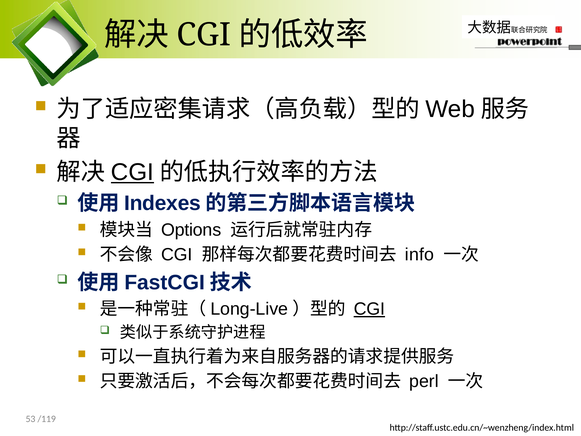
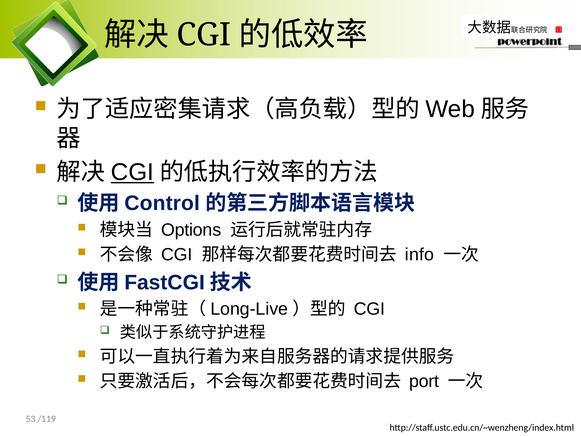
Indexes: Indexes -> Control (162, 203)
CGI underline: present -> none (369, 309)
perl: perl -> port (424, 381)
